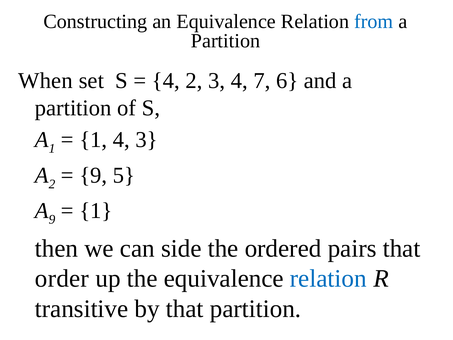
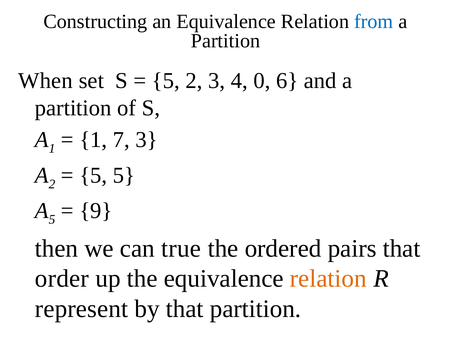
4: 4 -> 5 (166, 81)
7: 7 -> 0 (262, 81)
1 4: 4 -> 7 (121, 140)
9: 9 -> 5 (93, 175)
A 9: 9 -> 5 (52, 219)
1: 1 -> 9 (96, 211)
side: side -> true (181, 248)
relation colour: blue -> orange (328, 278)
transitive: transitive -> represent (82, 309)
